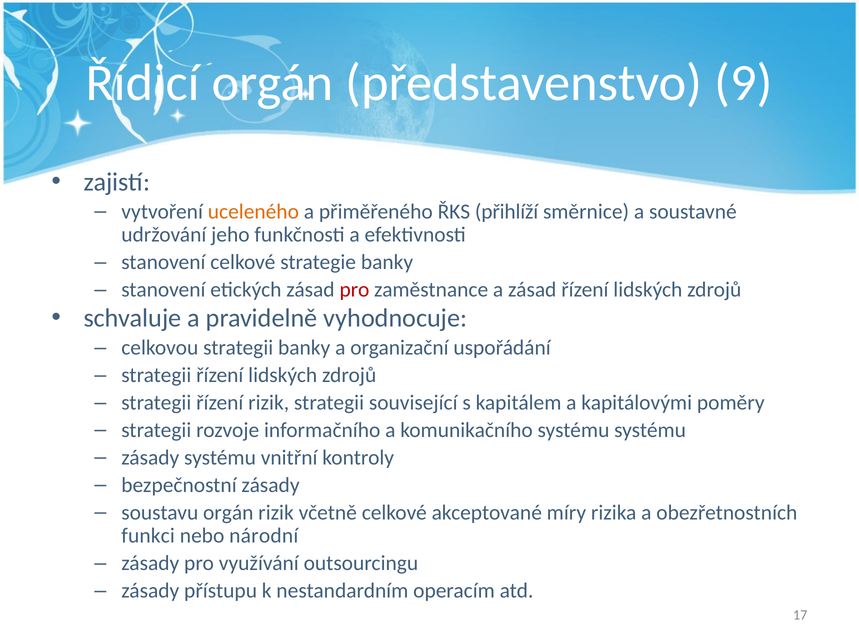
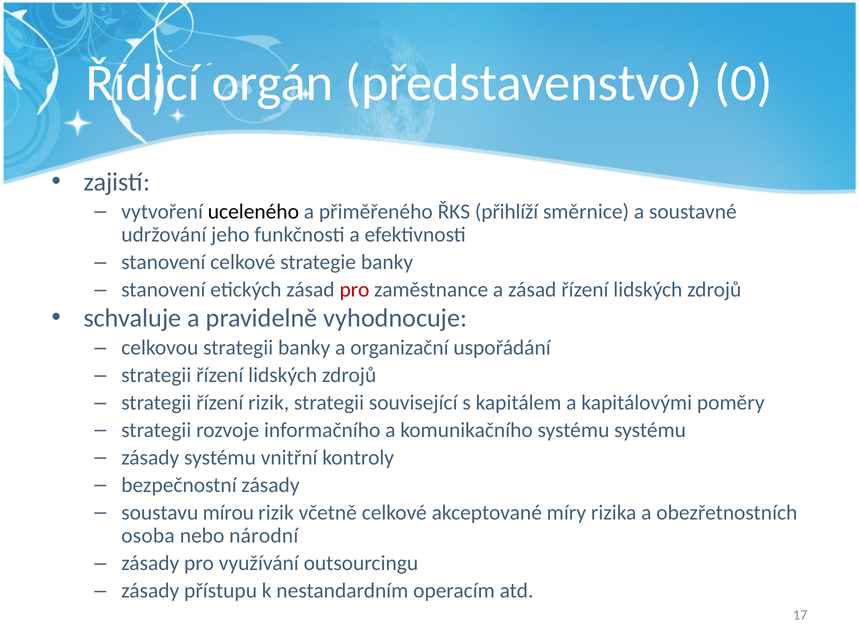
9: 9 -> 0 (743, 83)
uceleného colour: orange -> black (253, 212)
soustavu orgán: orgán -> mírou (228, 513)
funkci: funkci -> osoba (148, 536)
